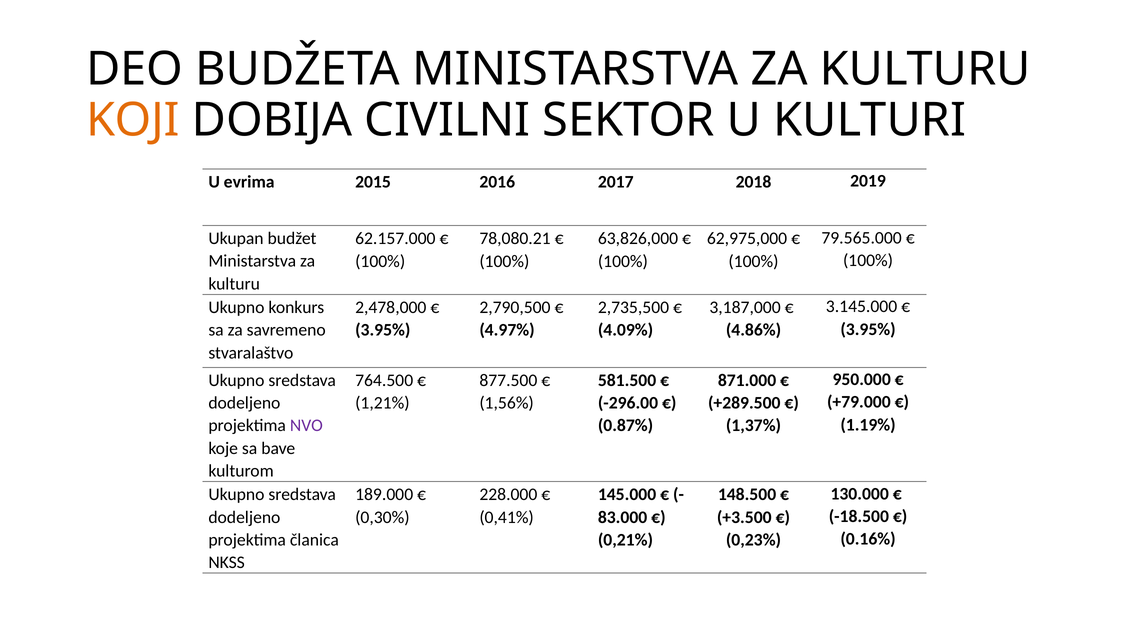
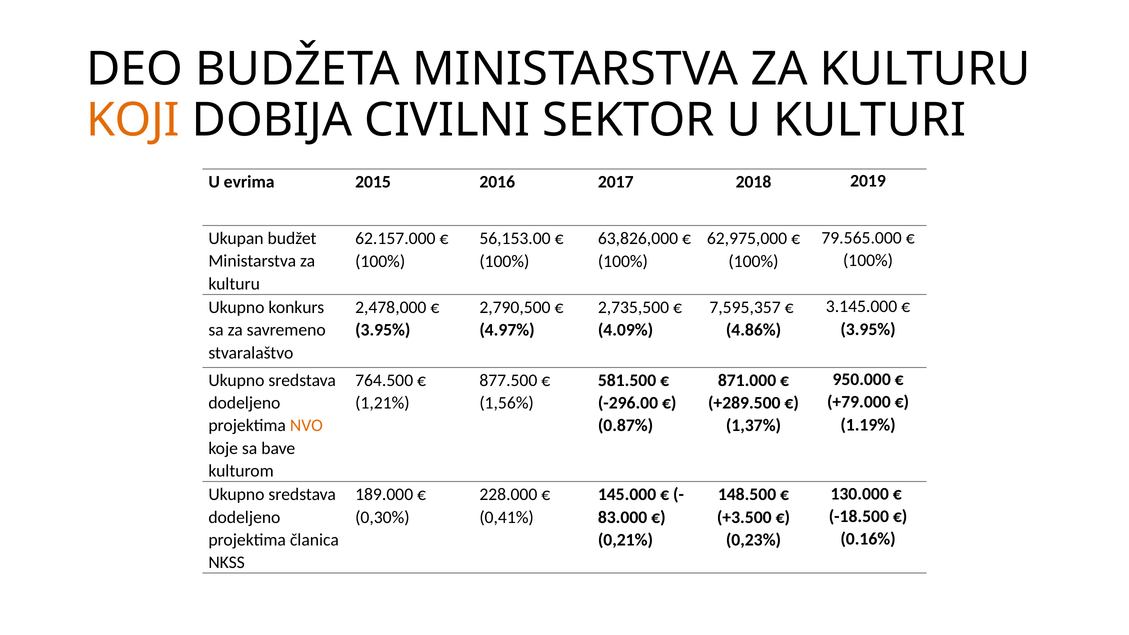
78,080.21: 78,080.21 -> 56,153.00 (515, 239)
3,187,000: 3,187,000 -> 7,595,357 (745, 307)
NVO colour: purple -> orange (306, 426)
